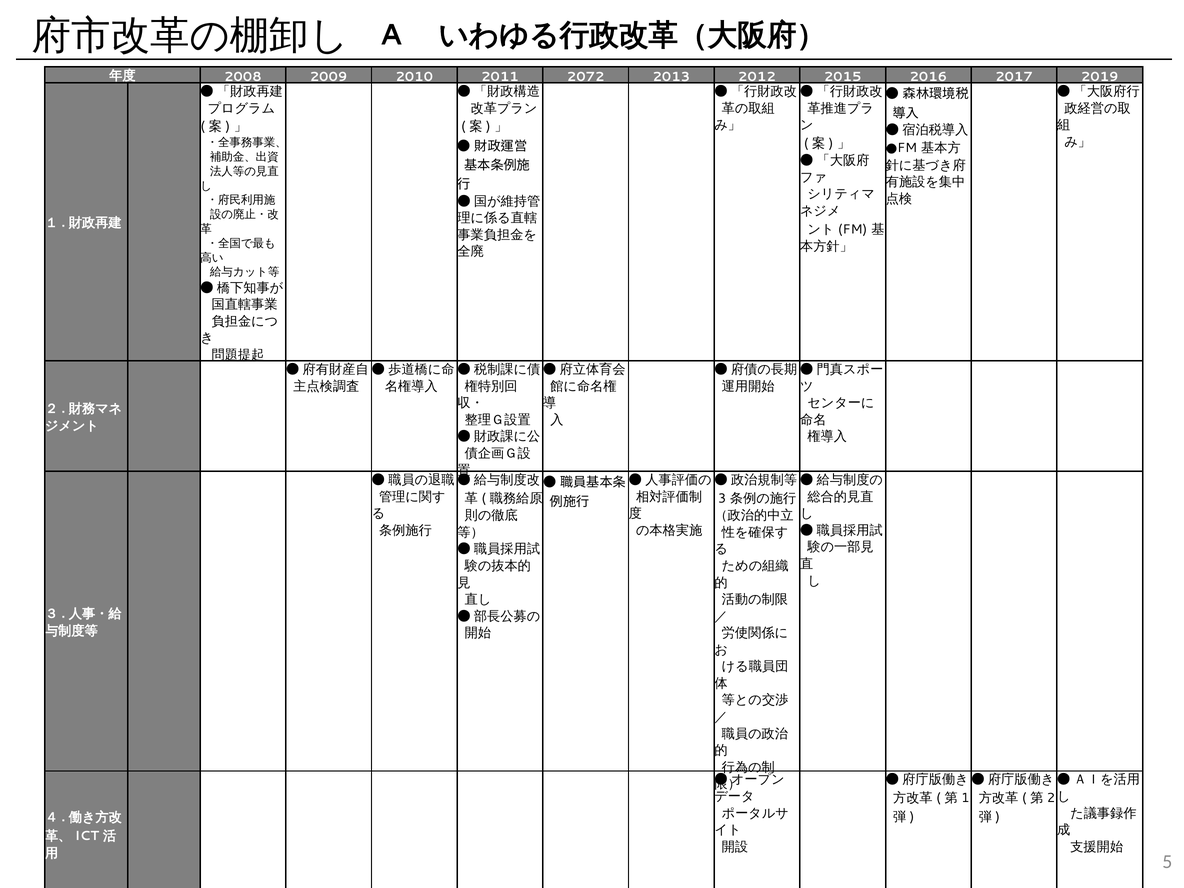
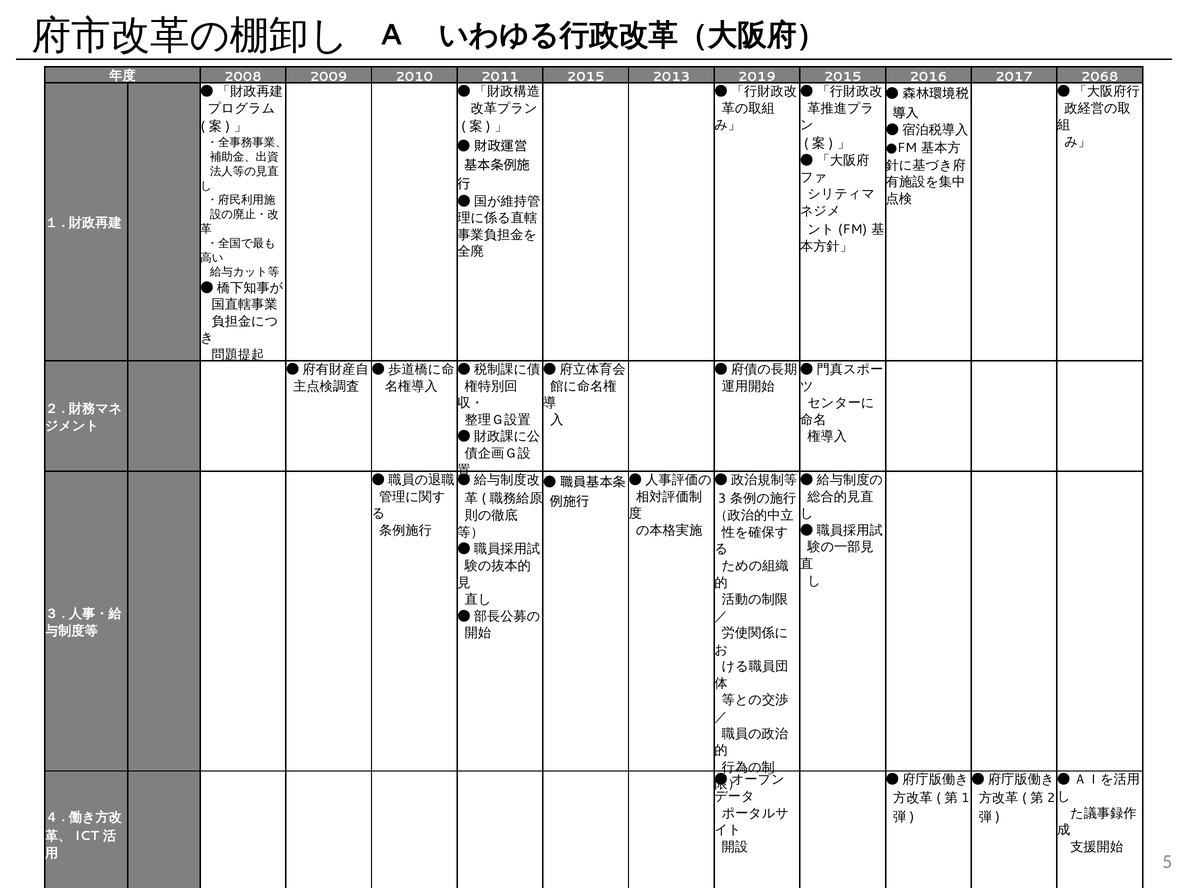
2011 2072: 2072 -> 2015 (586, 77)
2012: 2012 -> 2019 (757, 77)
2019: 2019 -> 2068 (1100, 77)
